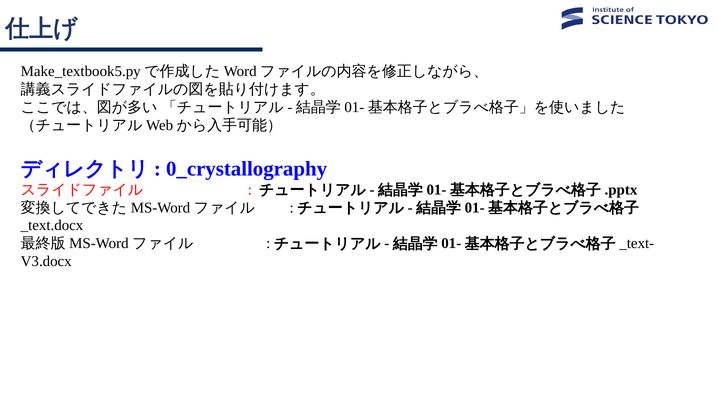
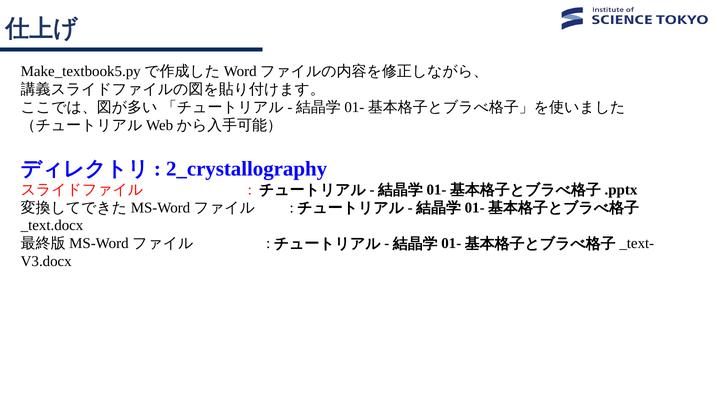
0_crystallography: 0_crystallography -> 2_crystallography (247, 169)
